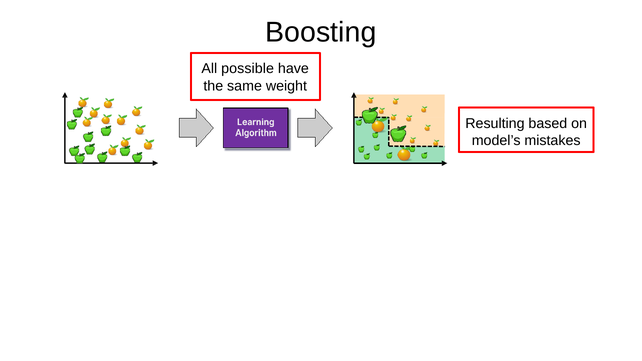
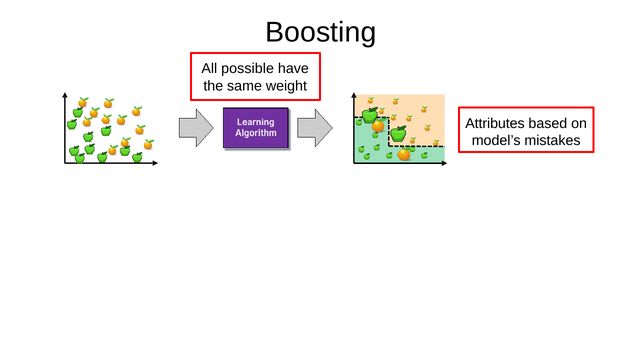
Resulting: Resulting -> Attributes (495, 123)
